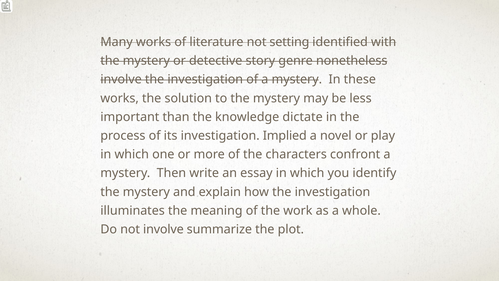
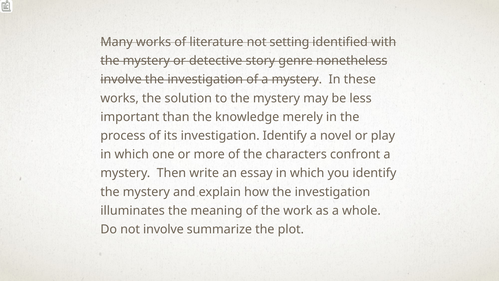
dictate: dictate -> merely (303, 117)
investigation Implied: Implied -> Identify (285, 136)
